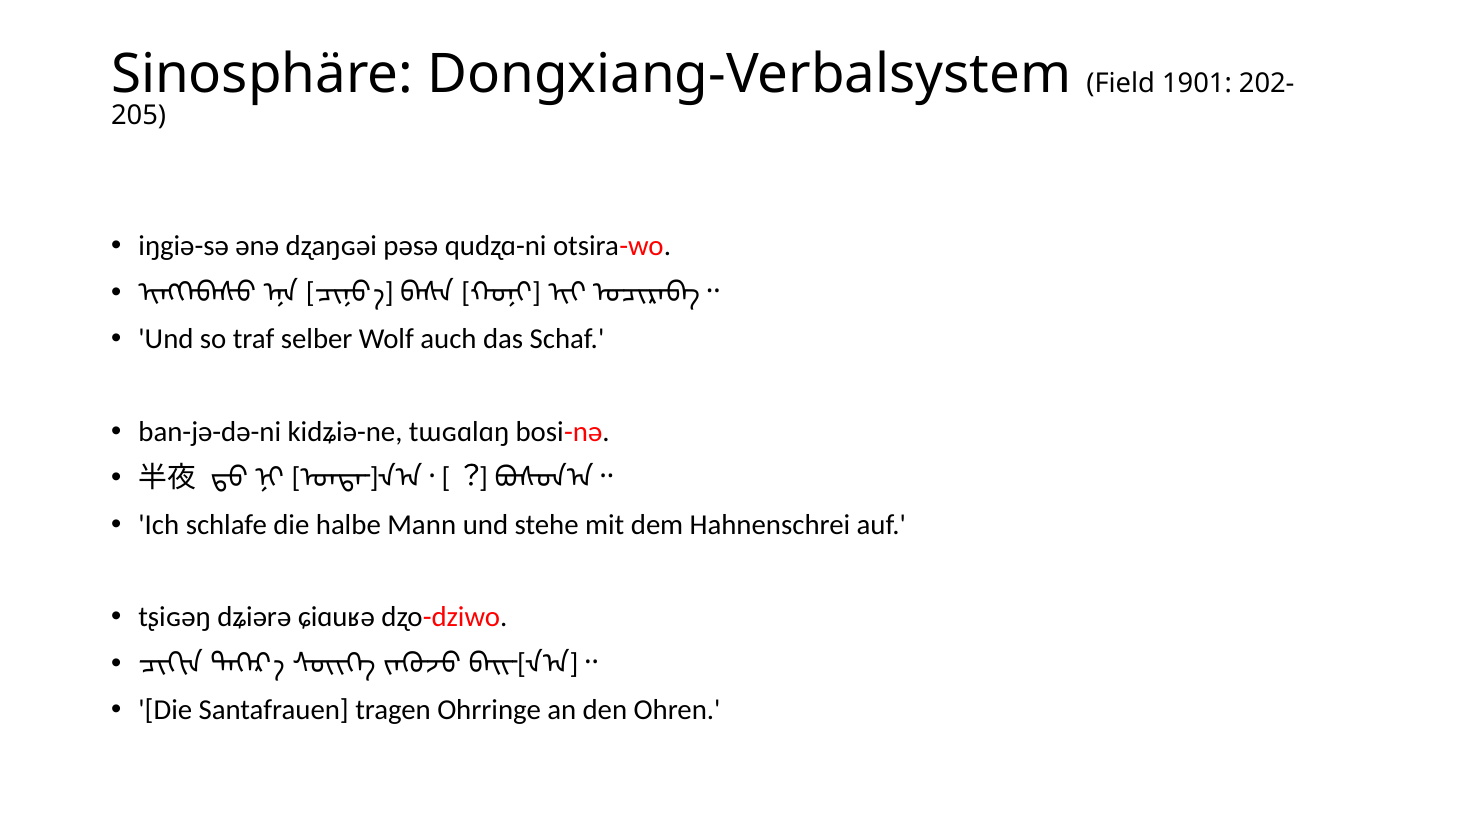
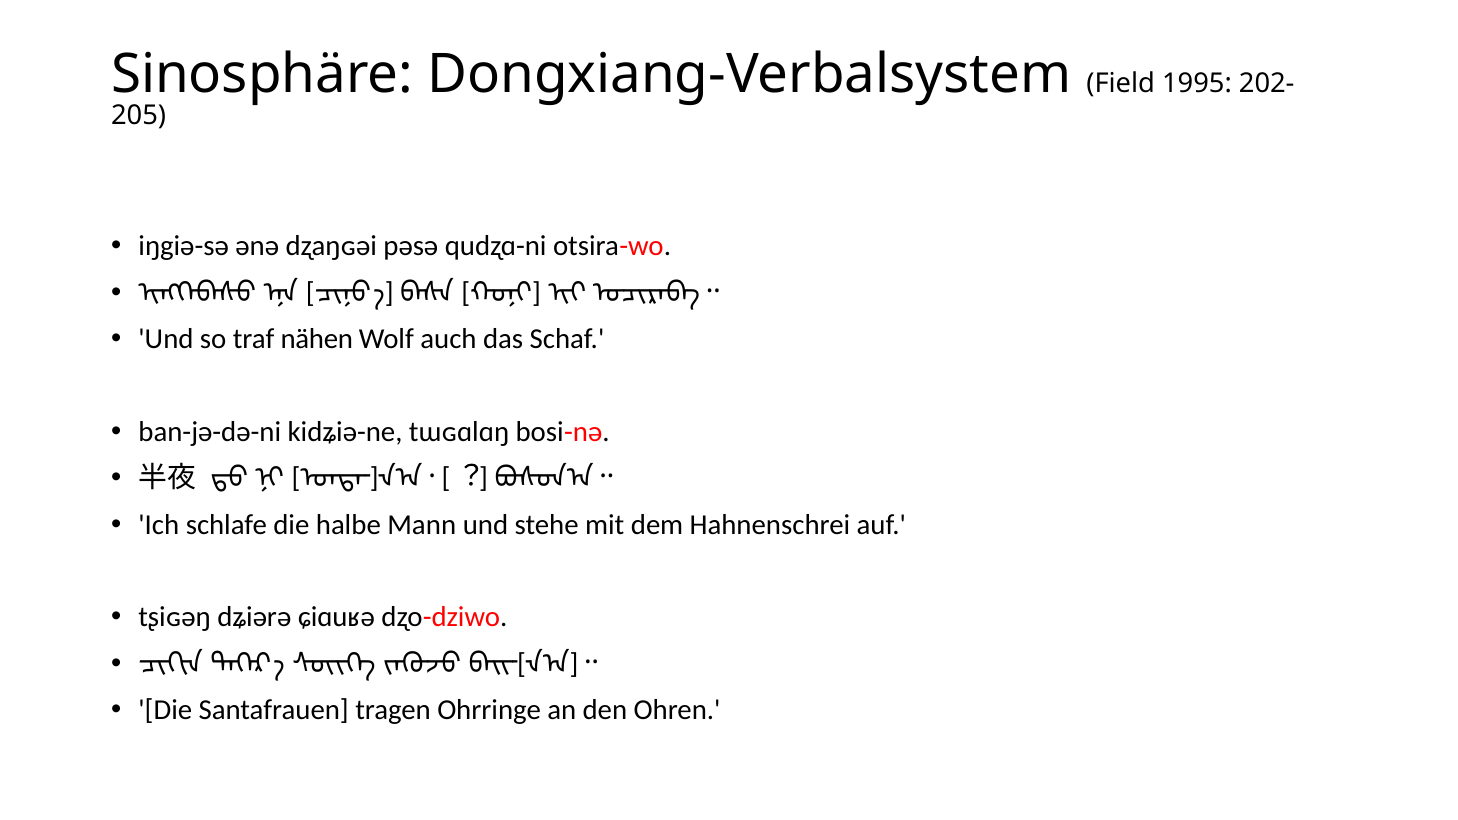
1901: 1901 -> 1995 (1197, 84)
selber: selber -> nähen (317, 339)
